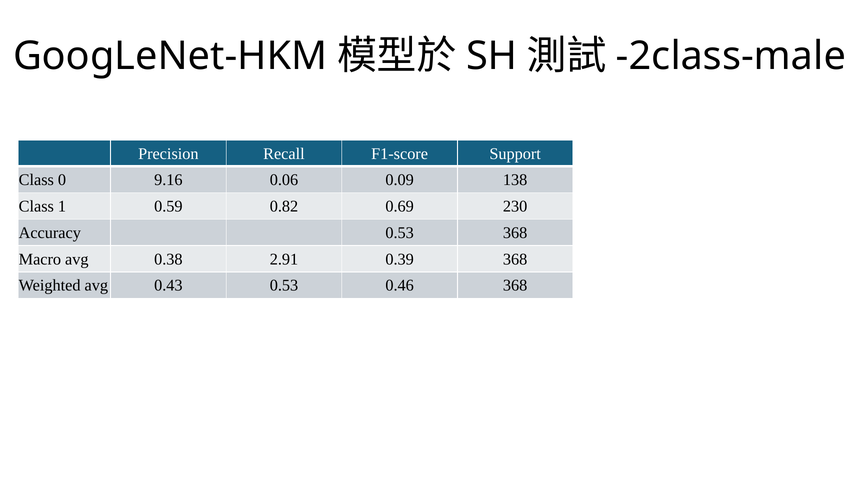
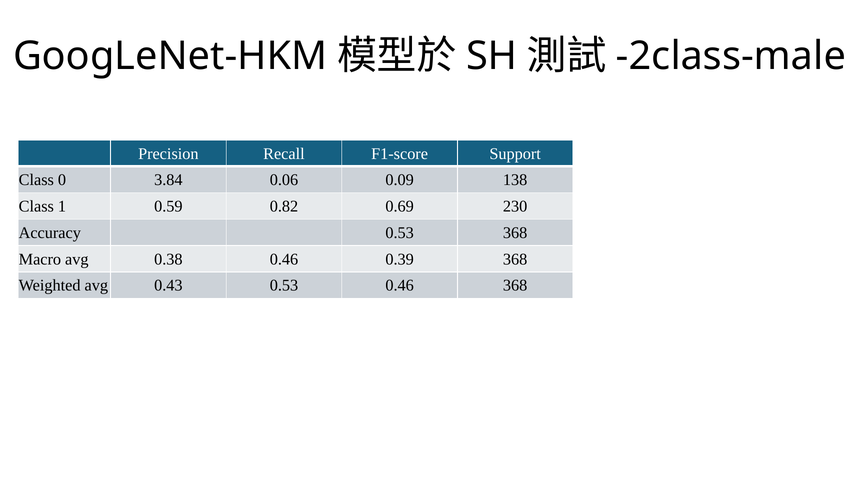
9.16: 9.16 -> 3.84 (168, 180)
0.38 2.91: 2.91 -> 0.46 (284, 259)
